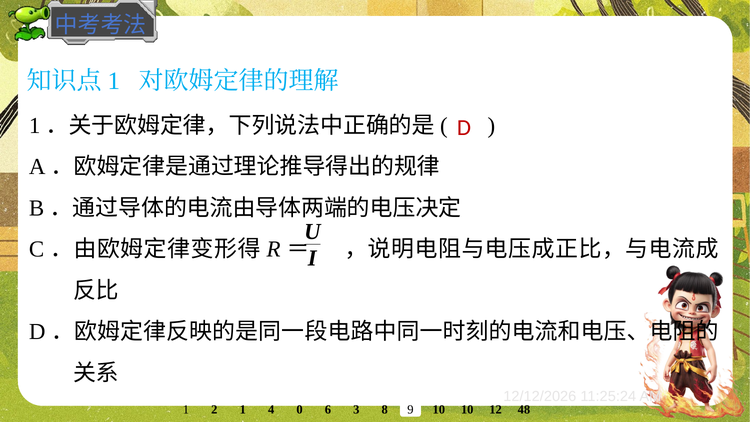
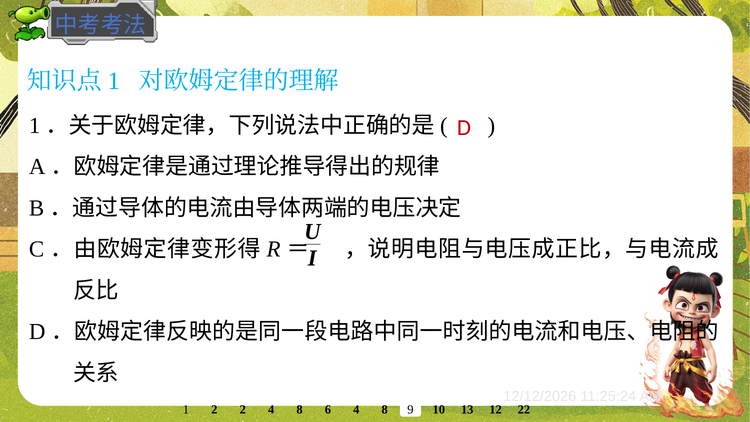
10 10: 10 -> 13 (467, 410)
48: 48 -> 22 (524, 410)
2 1: 1 -> 2 (243, 410)
0: 0 -> 8 (300, 410)
6 3: 3 -> 4 (356, 410)
